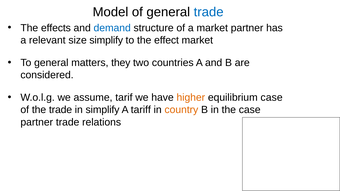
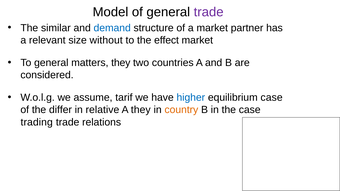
trade colour: blue -> purple (209, 12)
effects: effects -> similar (56, 28)
size simplify: simplify -> without (106, 40)
higher colour: orange -> blue (191, 98)
the trade: trade -> differ (60, 110)
in simplify: simplify -> relative (102, 110)
A tariff: tariff -> they (141, 110)
partner: partner -> trading (37, 122)
